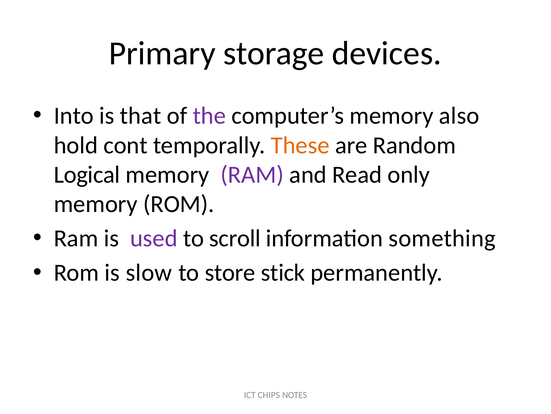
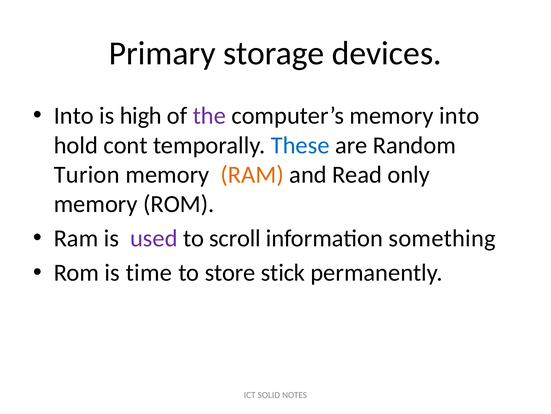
that: that -> high (141, 116)
memory also: also -> into (459, 116)
These colour: orange -> blue (300, 145)
Logical: Logical -> Turion (87, 174)
RAM colour: purple -> orange (252, 174)
slow: slow -> time (149, 272)
CHIPS: CHIPS -> SOLID (269, 395)
